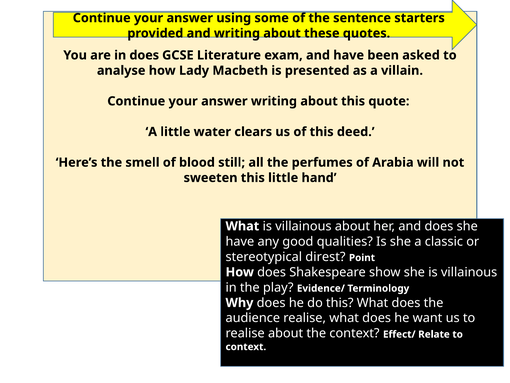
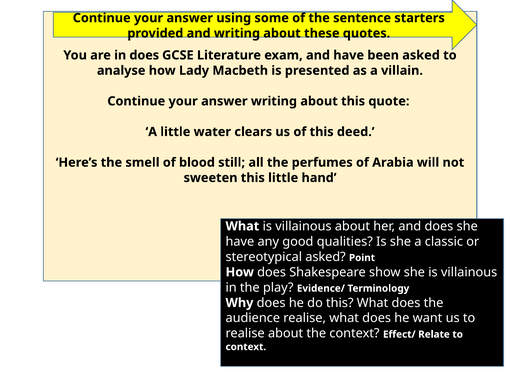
stereotypical direst: direst -> asked (326, 256)
